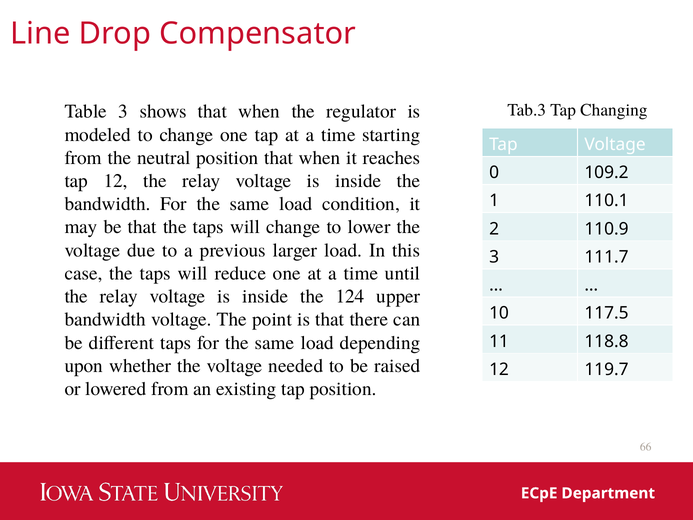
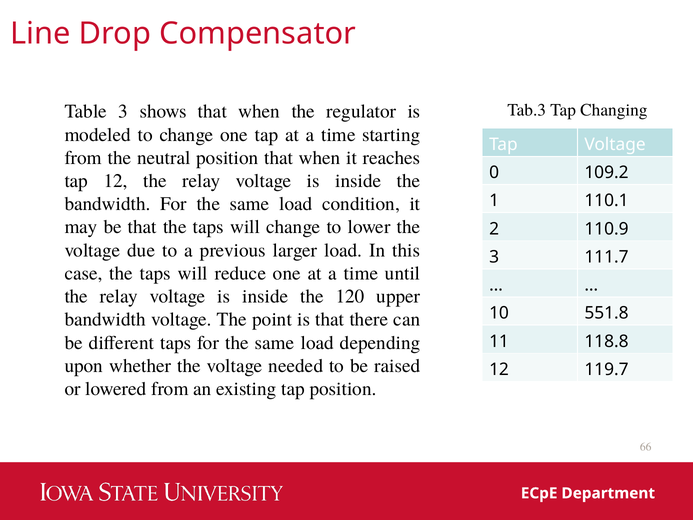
124: 124 -> 120 (350, 296)
117.5: 117.5 -> 551.8 (607, 313)
